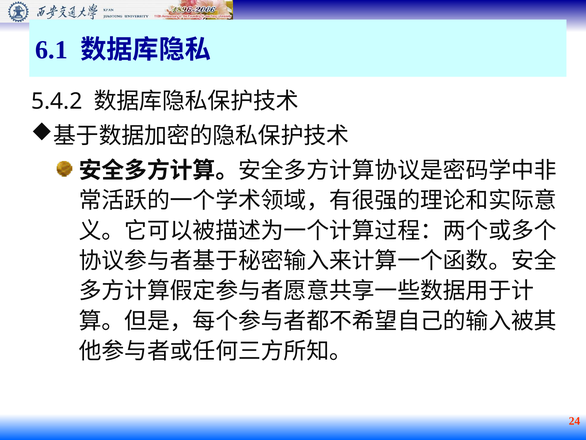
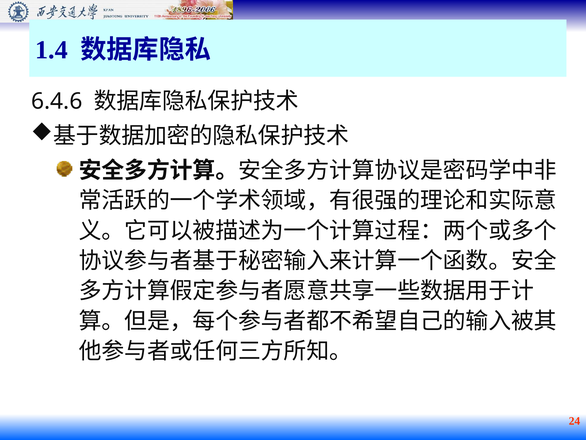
6.1: 6.1 -> 1.4 (51, 50)
5.4.2: 5.4.2 -> 6.4.6 (57, 101)
